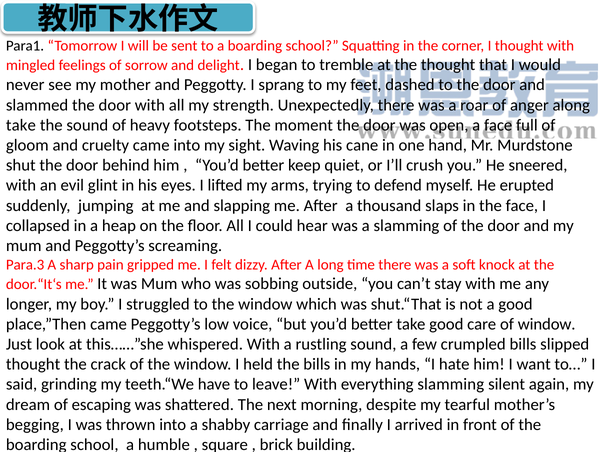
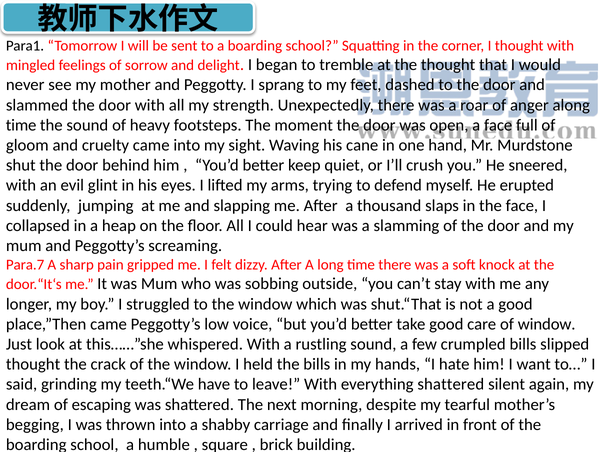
take: take -> time (21, 125)
Para.3: Para.3 -> Para.7 (25, 265)
everything slamming: slamming -> shattered (451, 385)
